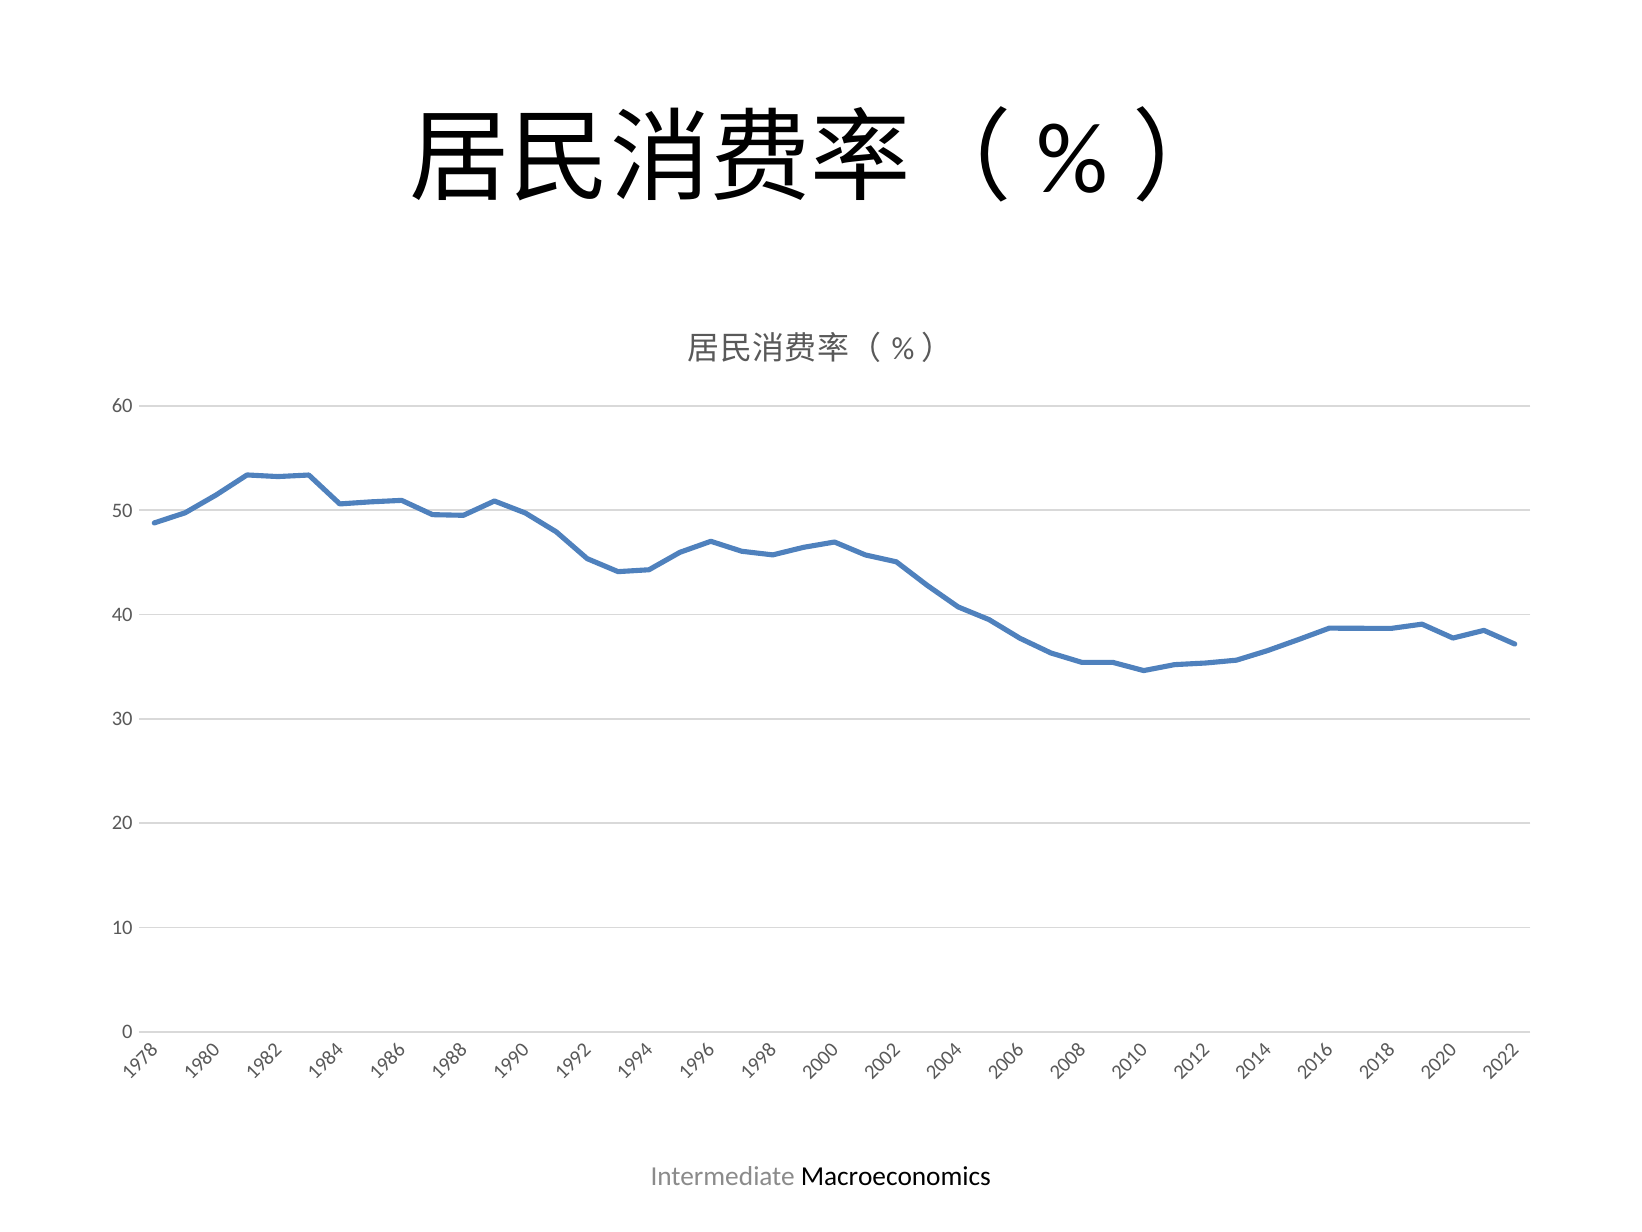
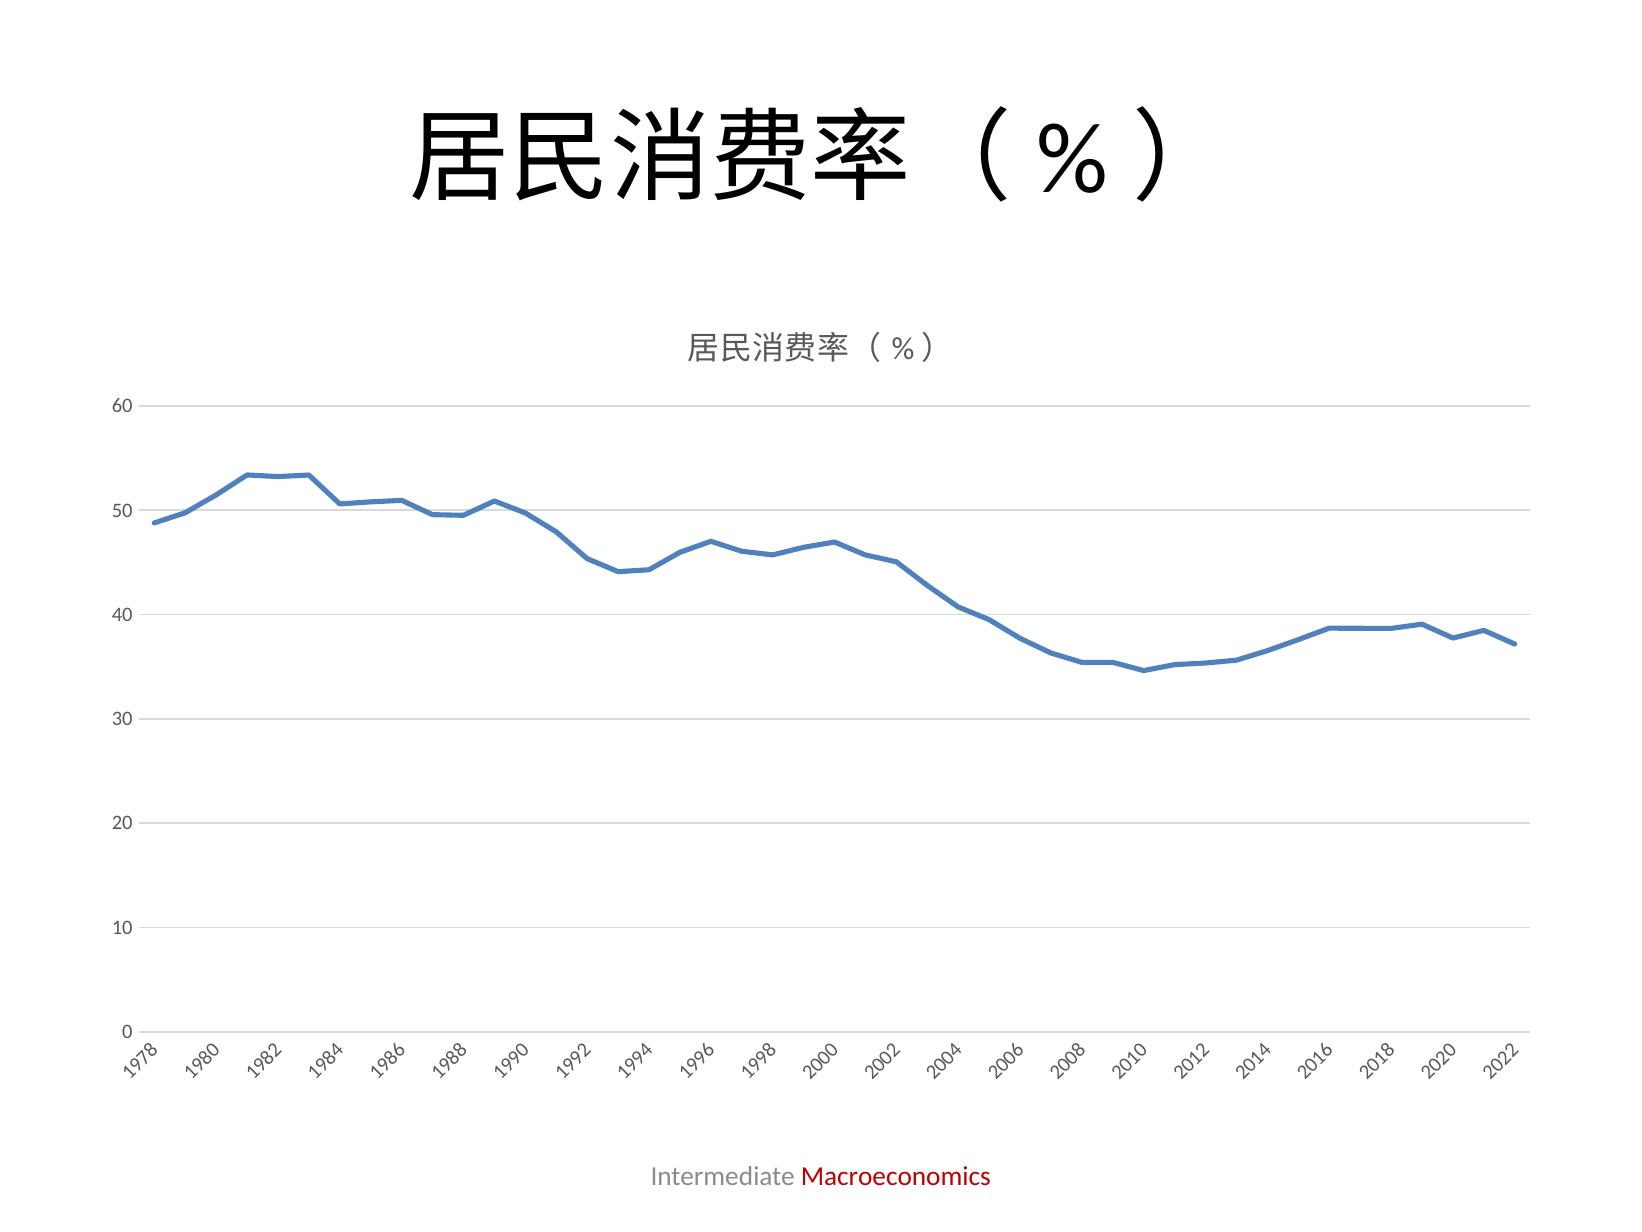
Macroeconomics colour: black -> red (896, 1176)
